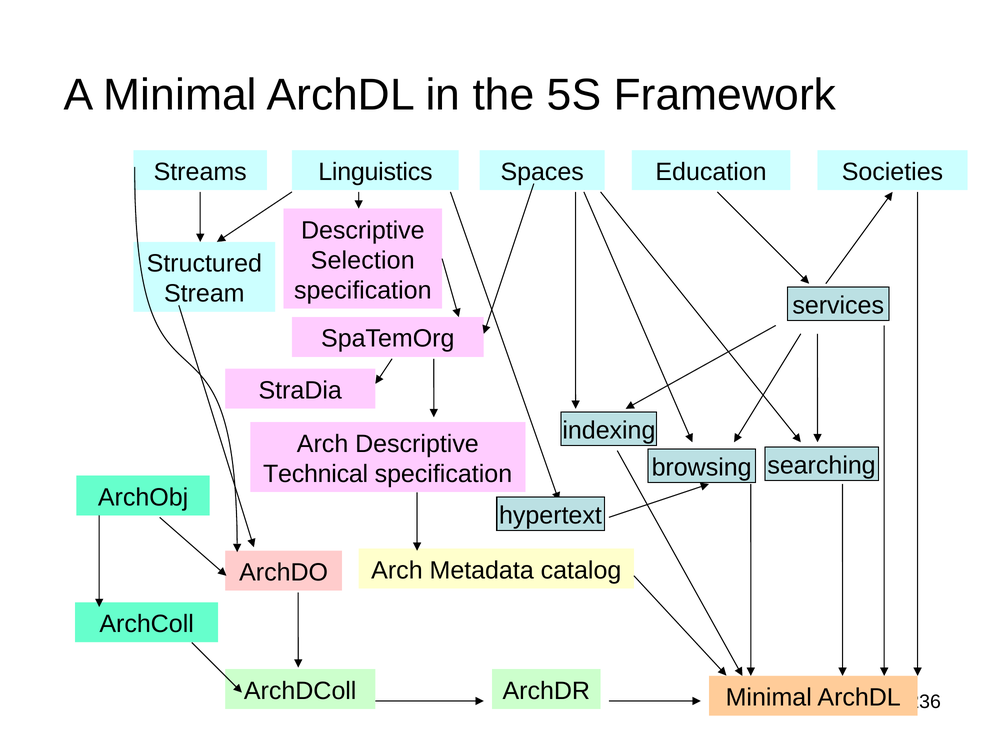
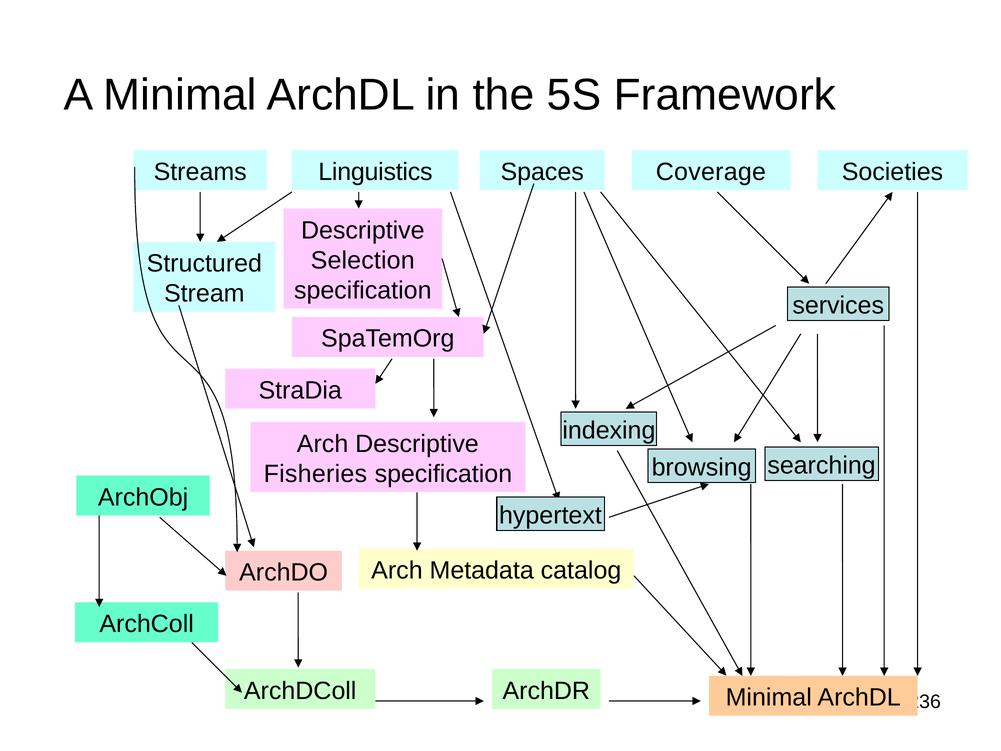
Education: Education -> Coverage (711, 172)
Technical: Technical -> Fisheries (315, 474)
